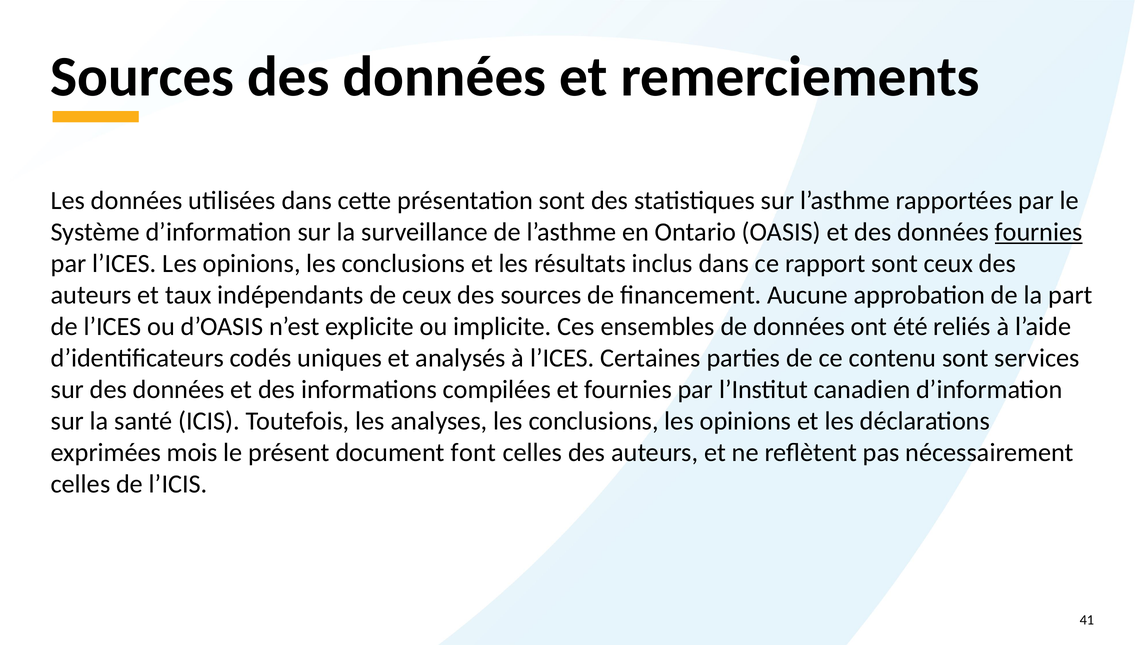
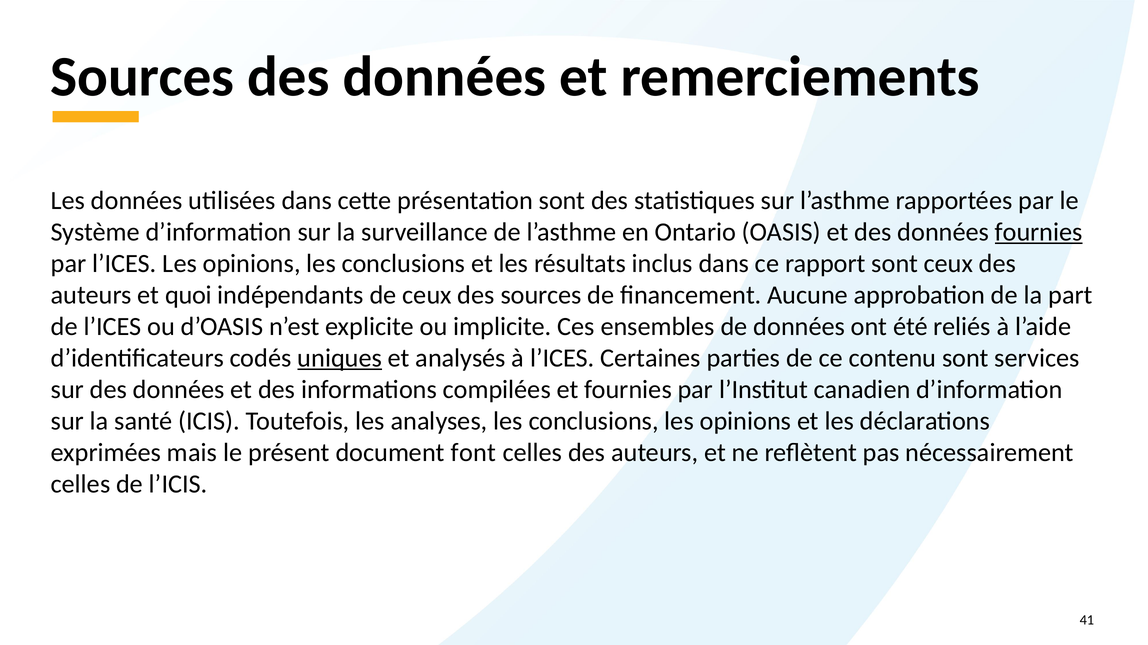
taux: taux -> quoi (188, 295)
uniques underline: none -> present (340, 358)
mois: mois -> mais (192, 453)
